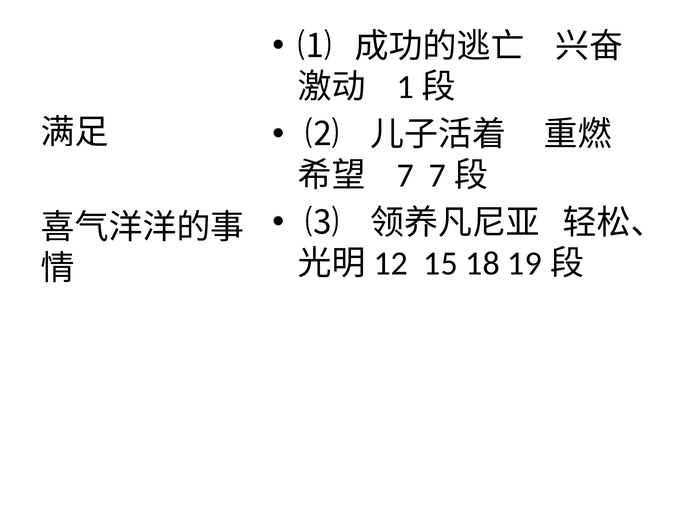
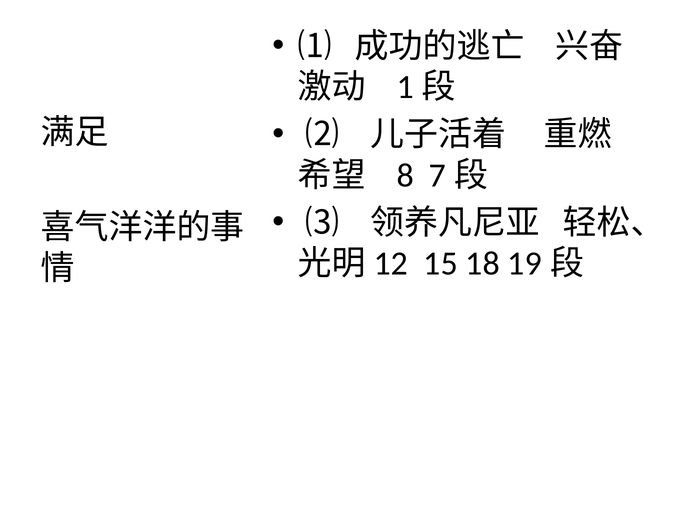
7: 7 -> 8 (405, 175)
